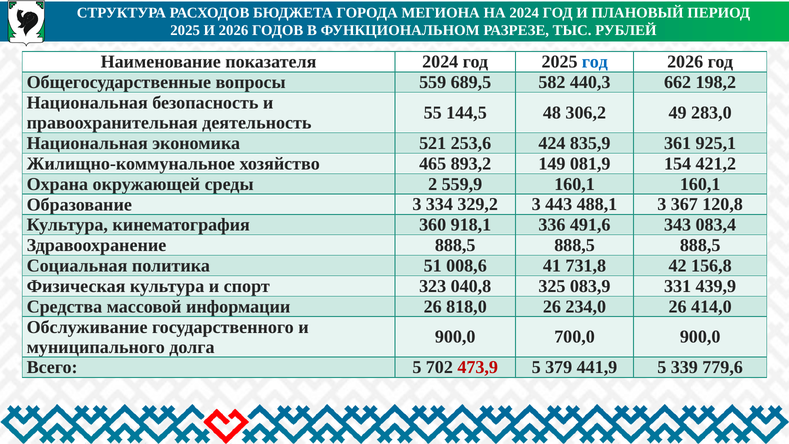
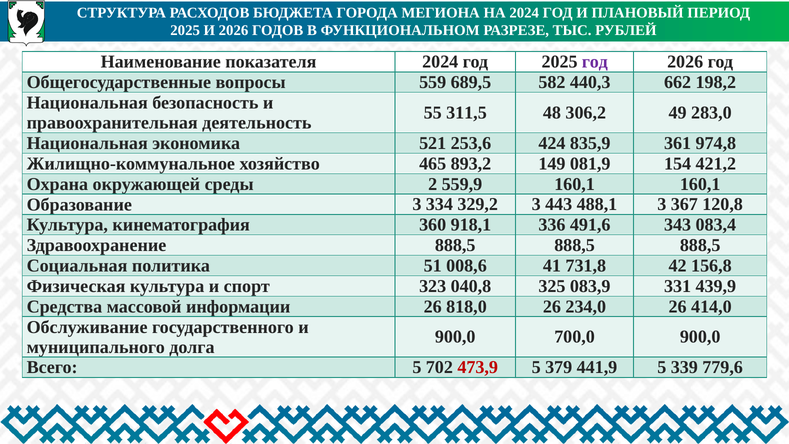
год colour: blue -> purple (595, 62)
144,5: 144,5 -> 311,5 (466, 113)
925,1: 925,1 -> 974,8 (716, 143)
